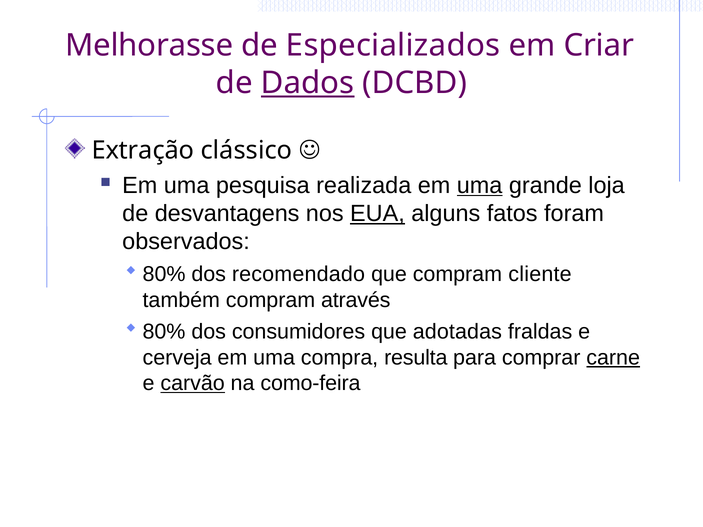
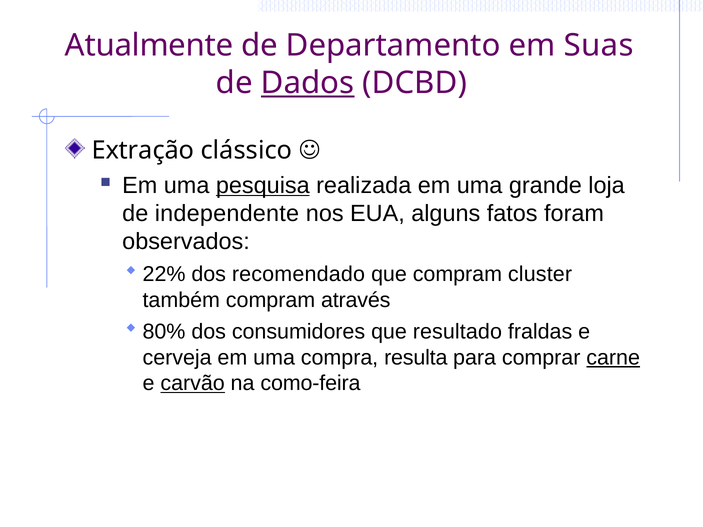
Melhorasse: Melhorasse -> Atualmente (149, 45)
Especializados: Especializados -> Departamento (393, 45)
Criar: Criar -> Suas (599, 45)
pesquisa underline: none -> present (263, 186)
uma underline: present -> none (480, 186)
desvantagens: desvantagens -> independente (227, 214)
EUA underline: present -> none (377, 214)
80%: 80% -> 22% (164, 274)
cliente: cliente -> cluster (540, 274)
adotadas: adotadas -> resultado (457, 332)
